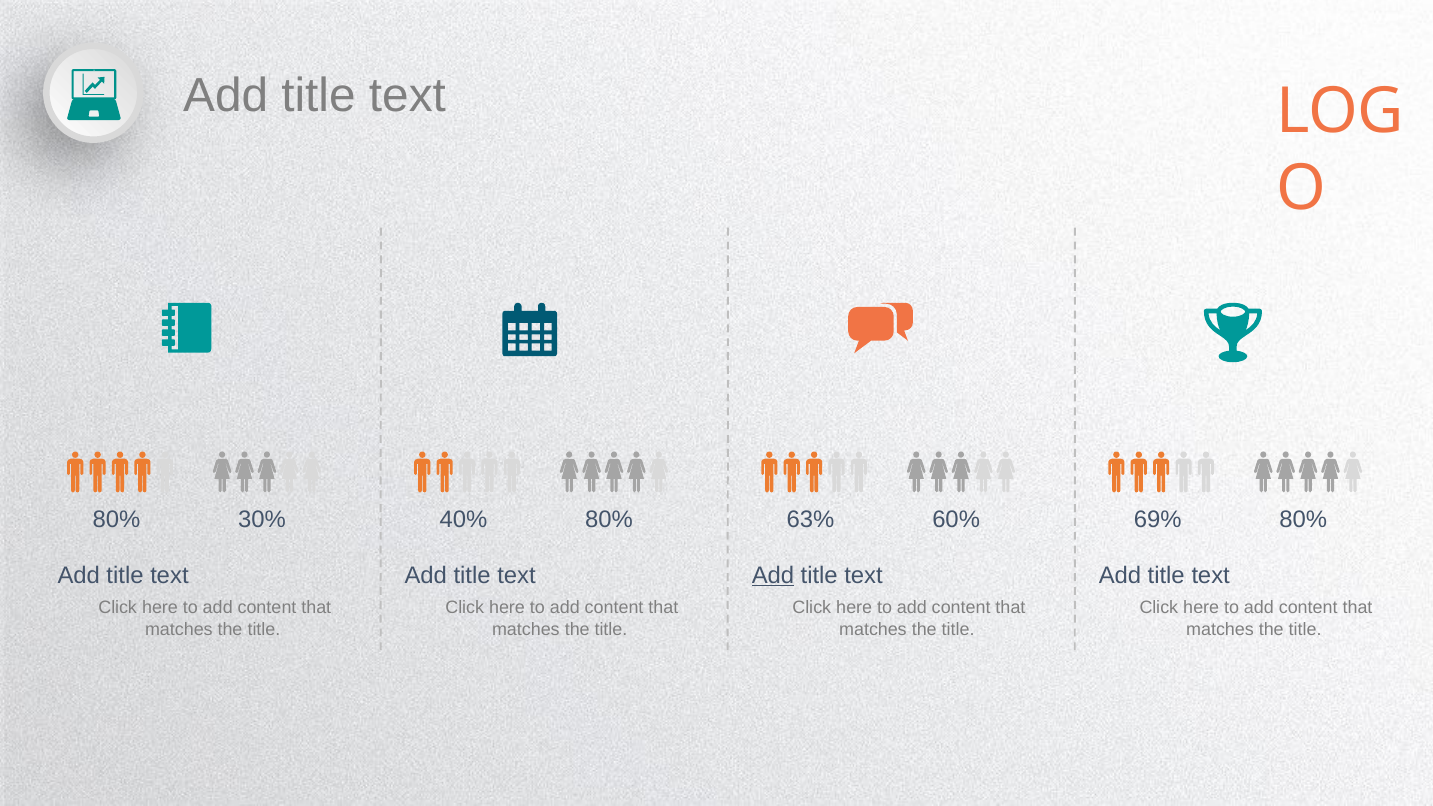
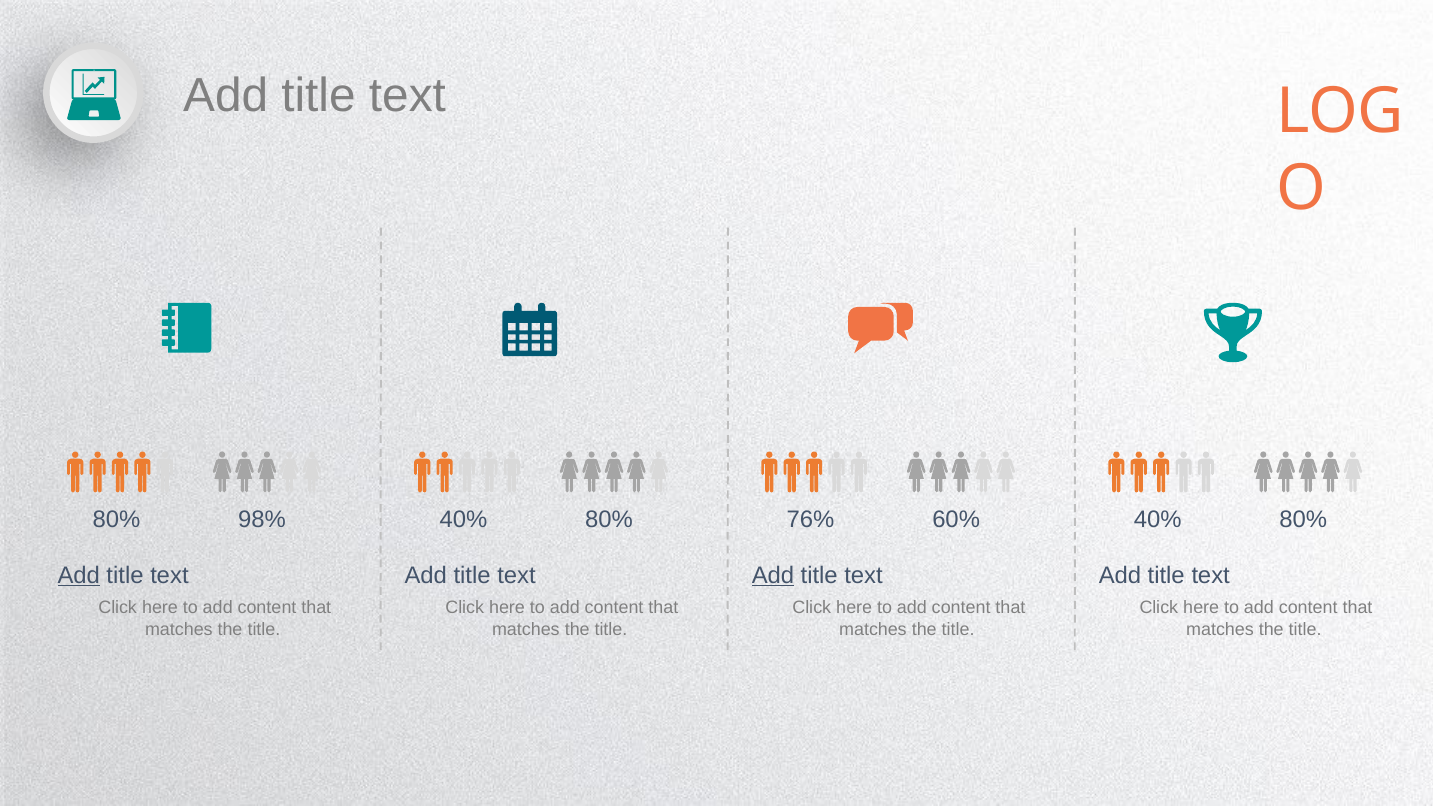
30%: 30% -> 98% (262, 519)
63%: 63% -> 76% (811, 519)
60% 69%: 69% -> 40% (1158, 519)
Add underline: none -> present (79, 575)
